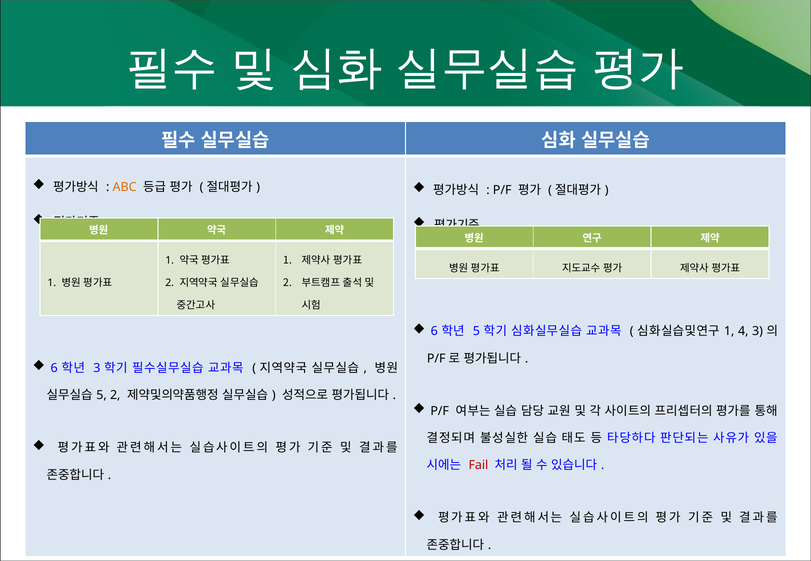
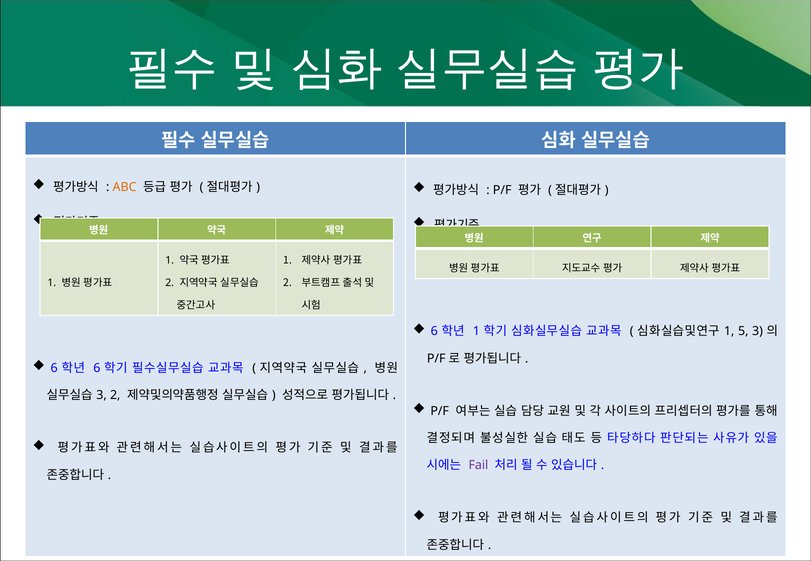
5: 5 -> 1 (476, 332)
4: 4 -> 5 (743, 332)
3: 3 -> 6 (97, 368)
5: 5 -> 3 (102, 396)
Fail colour: red -> purple (478, 466)
